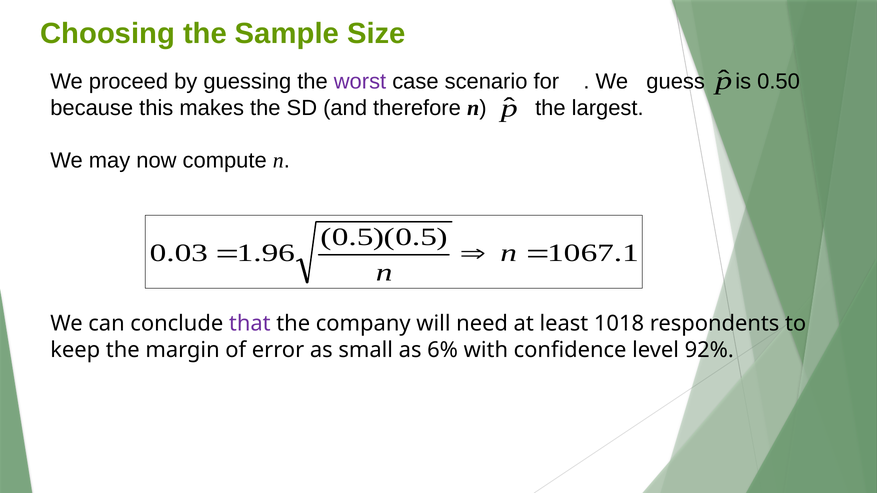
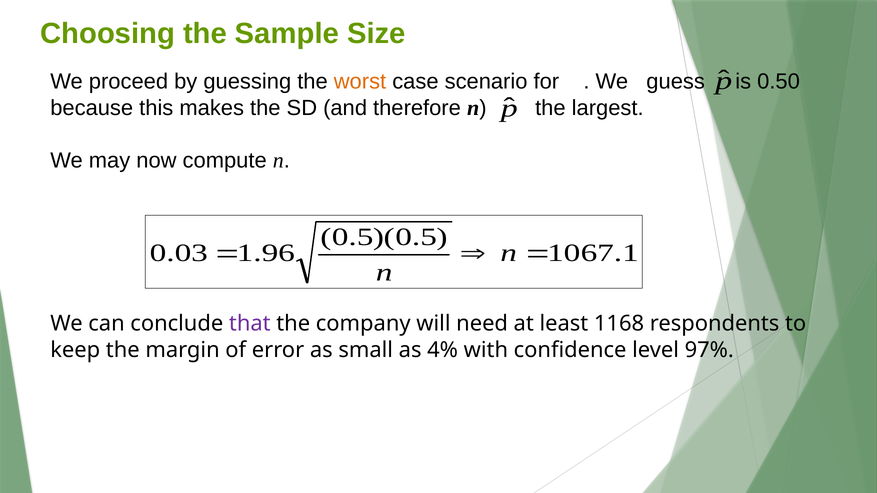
worst colour: purple -> orange (360, 82)
1018: 1018 -> 1168 (619, 324)
6%: 6% -> 4% (443, 350)
92%: 92% -> 97% (709, 350)
